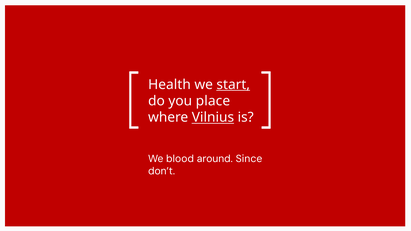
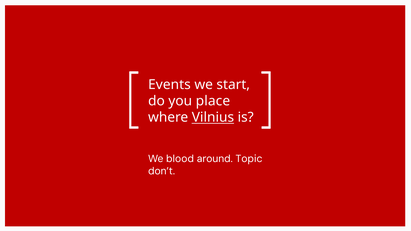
Health: Health -> Events (169, 85)
start underline: present -> none (233, 85)
Since: Since -> Topic (249, 159)
